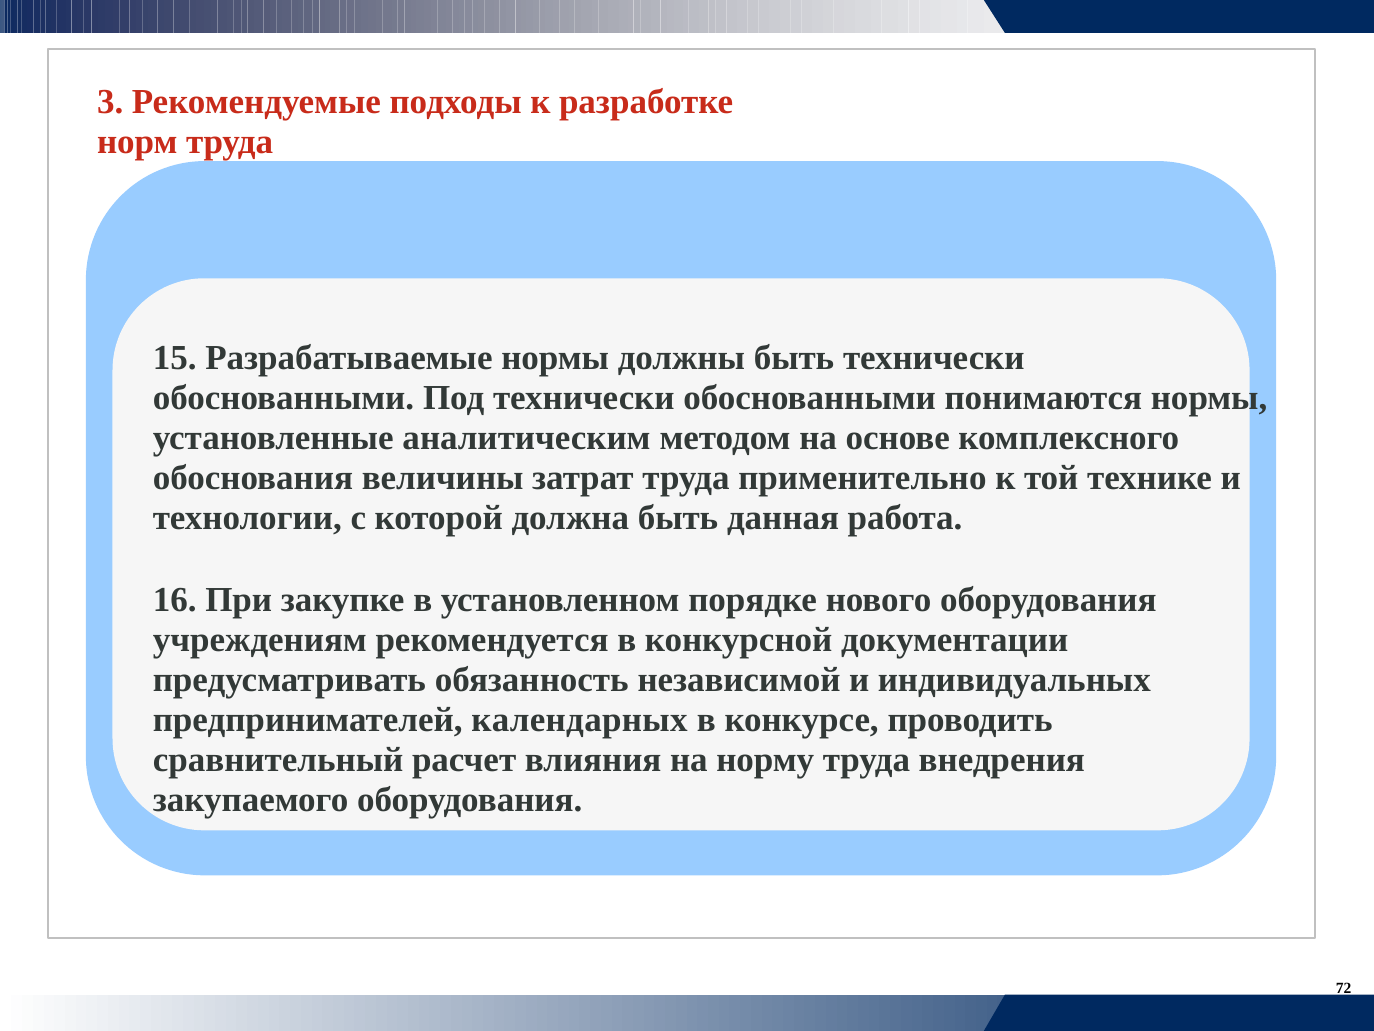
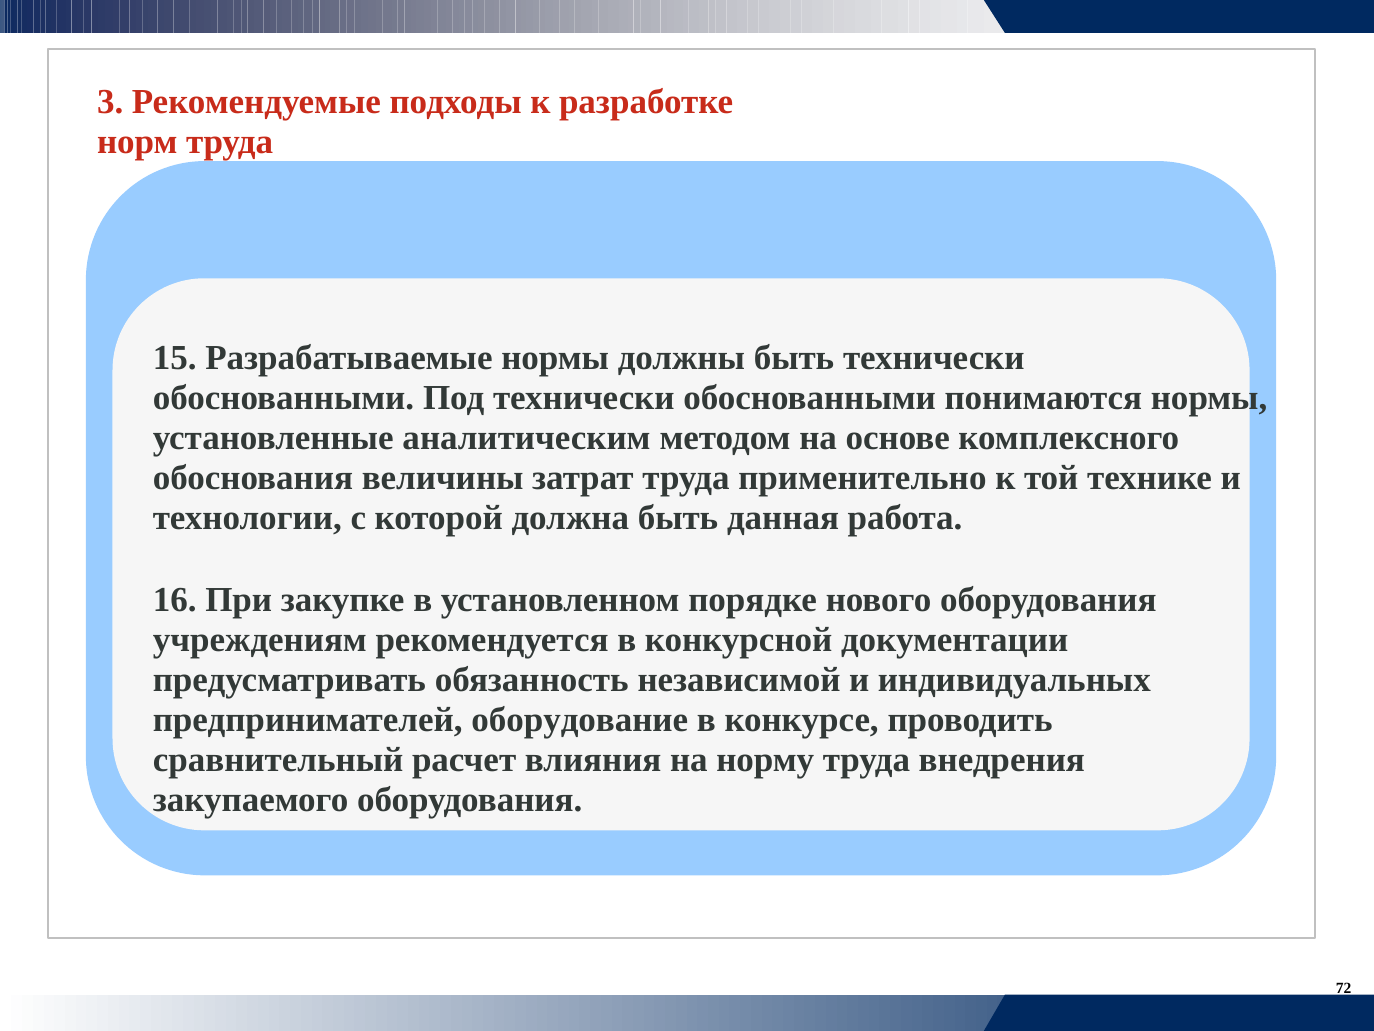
календарных: календарных -> оборудование (580, 720)
